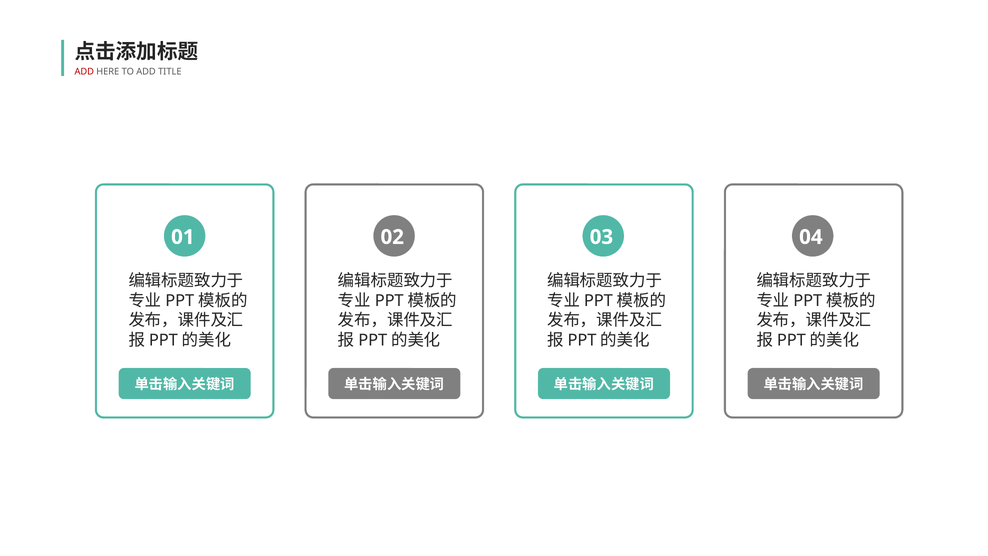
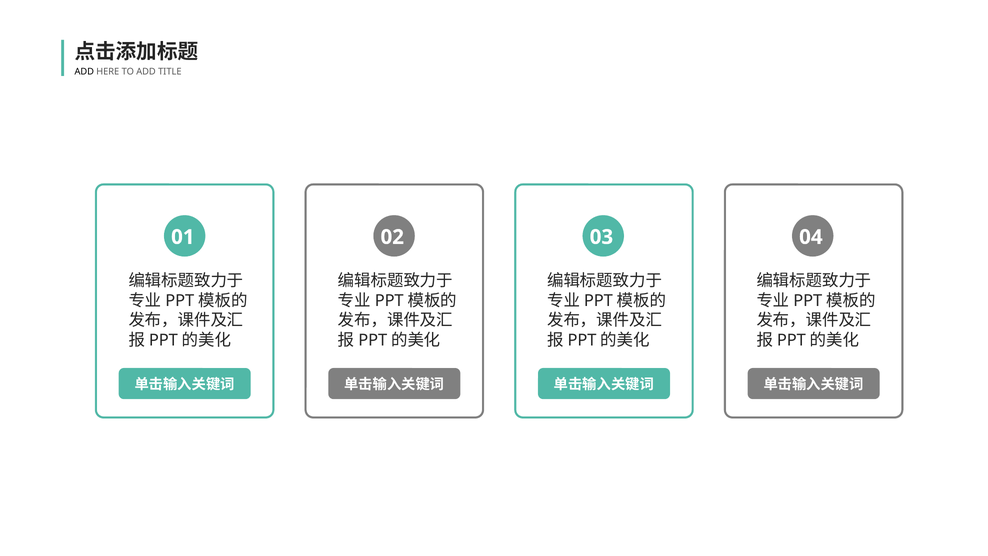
ADD colour: red -> black (84, 72)
